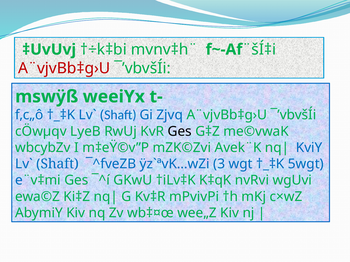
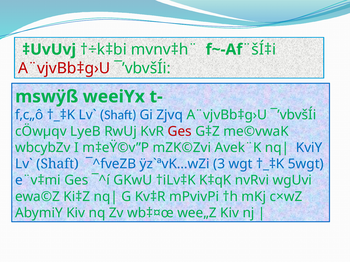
Ges colour: black -> red (180, 132)
